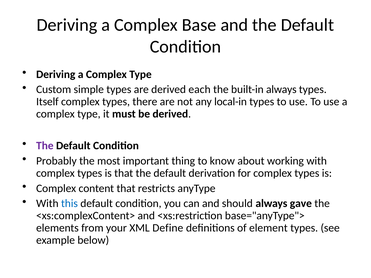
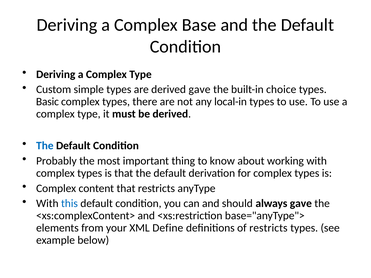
derived each: each -> gave (200, 90)
built-in always: always -> choice (281, 90)
Itself: Itself -> Basic (47, 102)
The colour: purple -> blue (45, 146)
of element: element -> restricts (268, 228)
